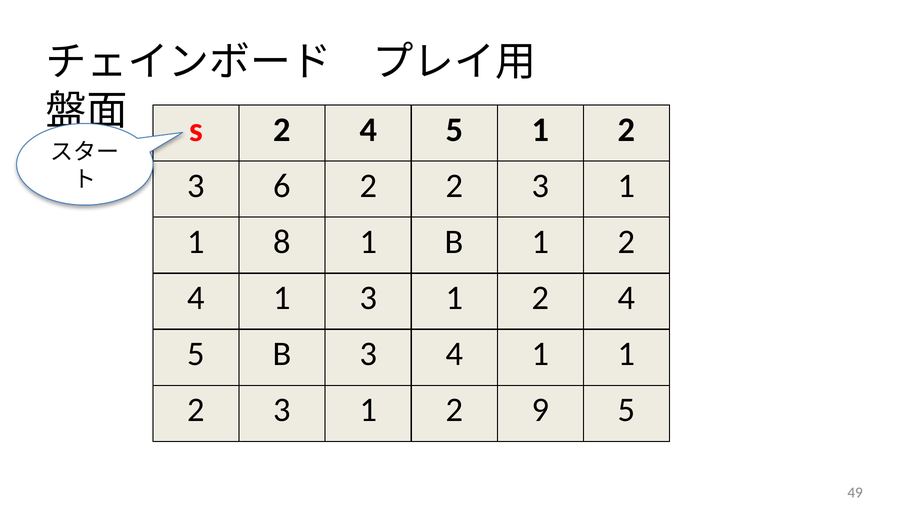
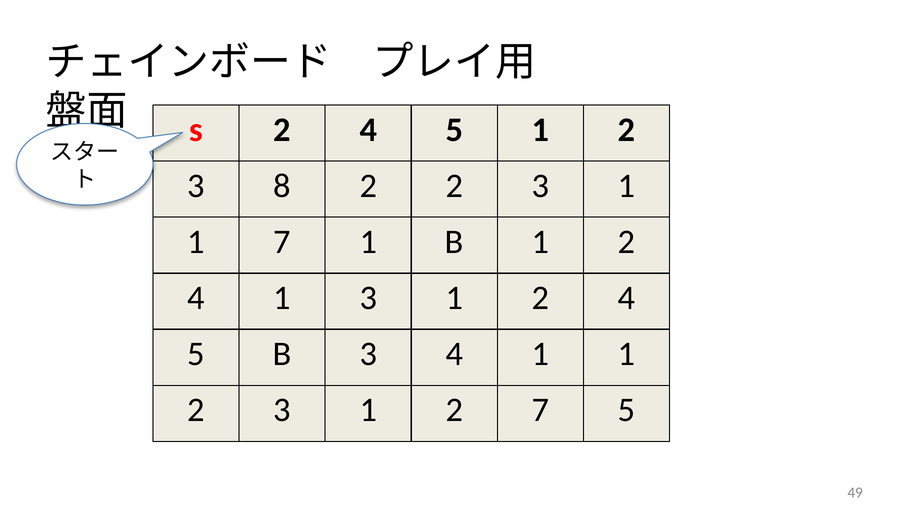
6: 6 -> 8 (282, 186)
1 8: 8 -> 7 (282, 242)
2 9: 9 -> 7 (540, 410)
